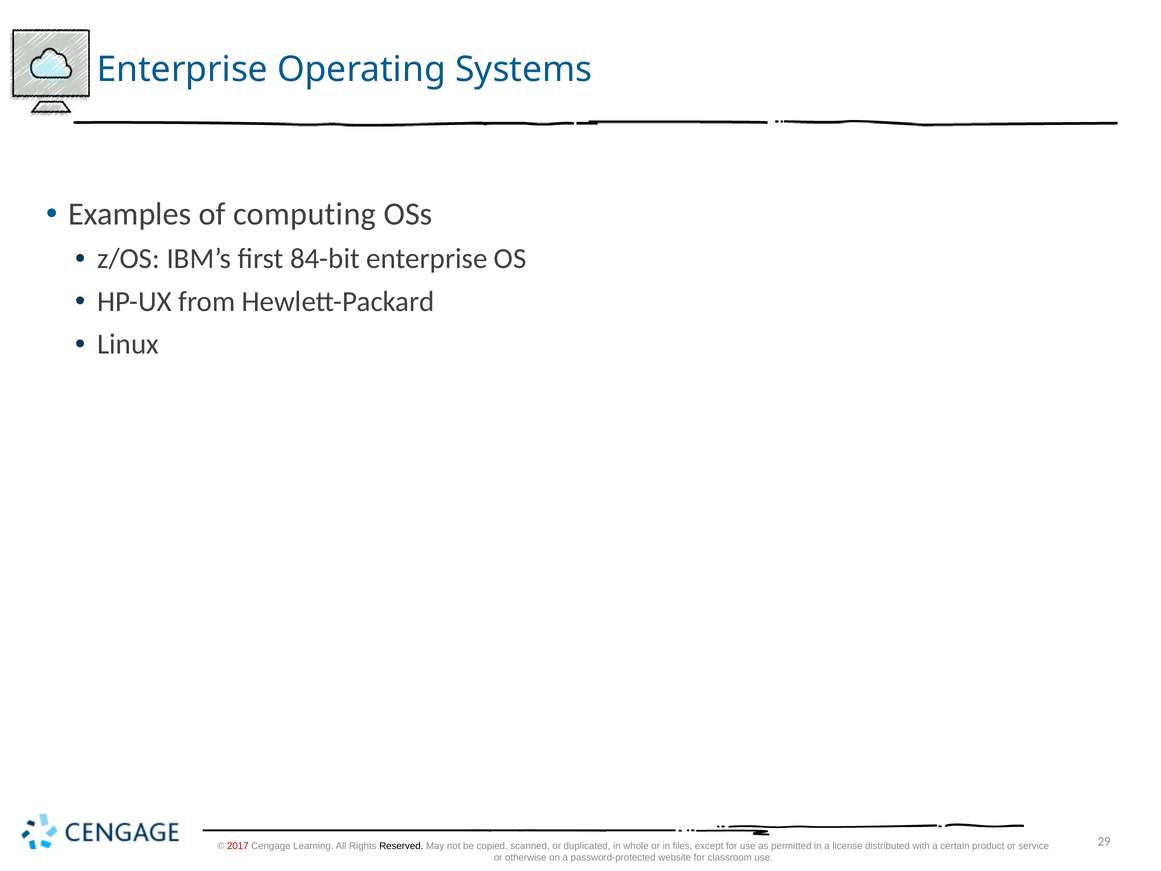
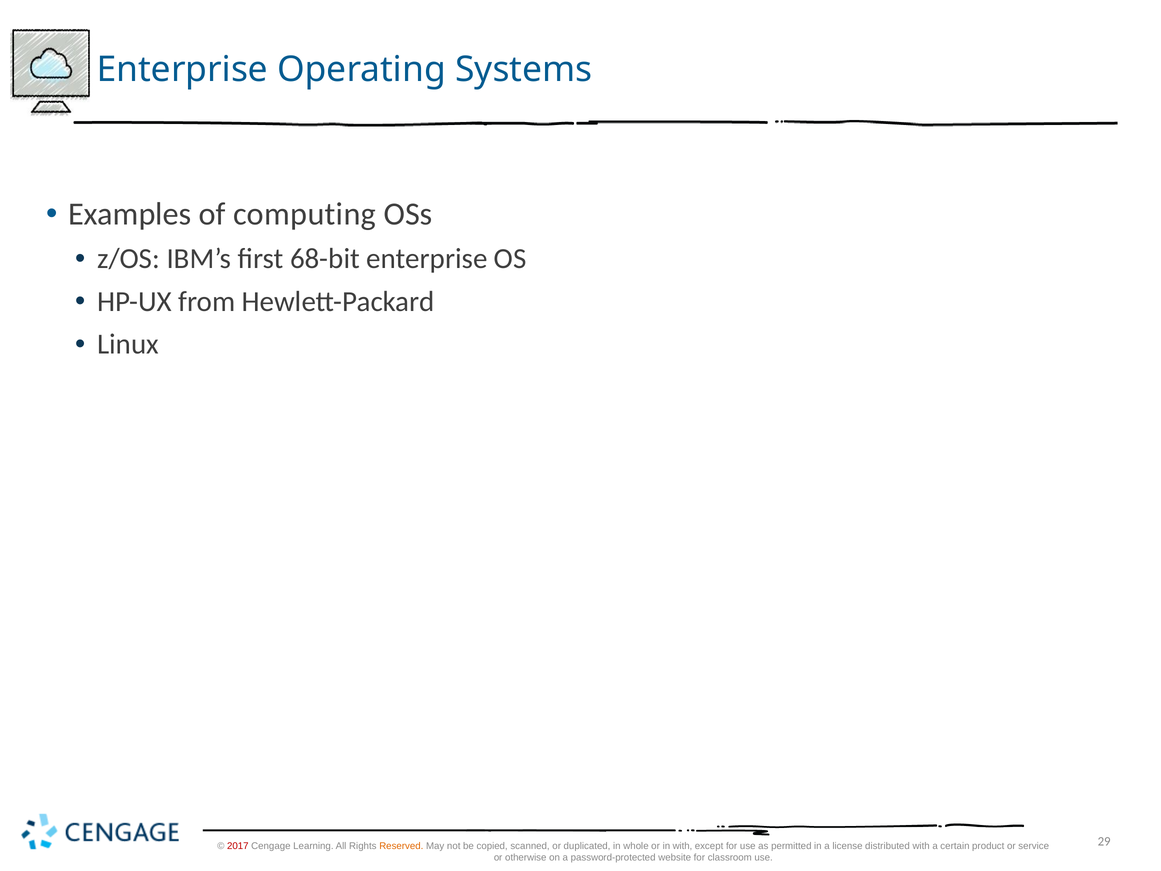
84-bit: 84-bit -> 68-bit (325, 259)
Reserved colour: black -> orange (401, 846)
in files: files -> with (683, 846)
